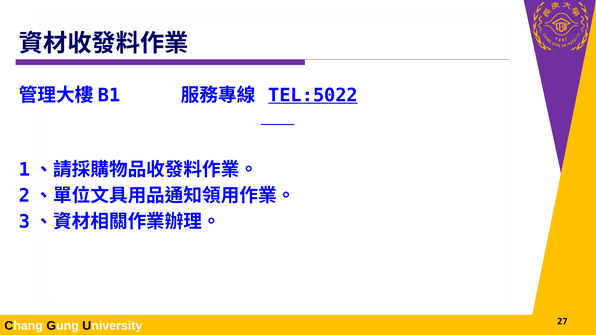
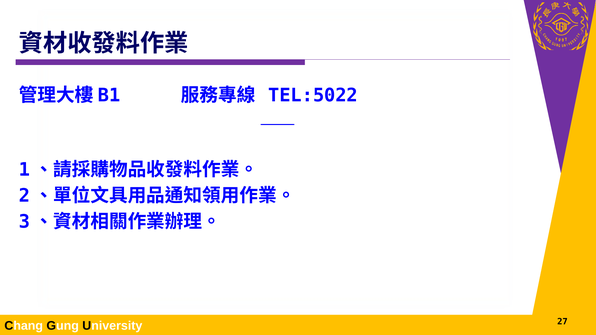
TEL:5022 underline: present -> none (313, 95)
